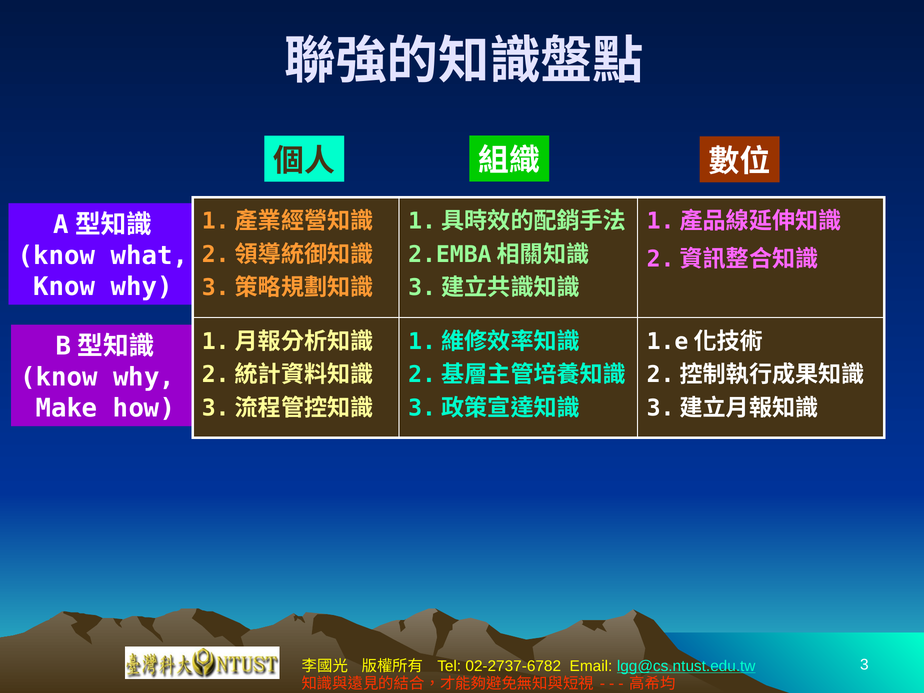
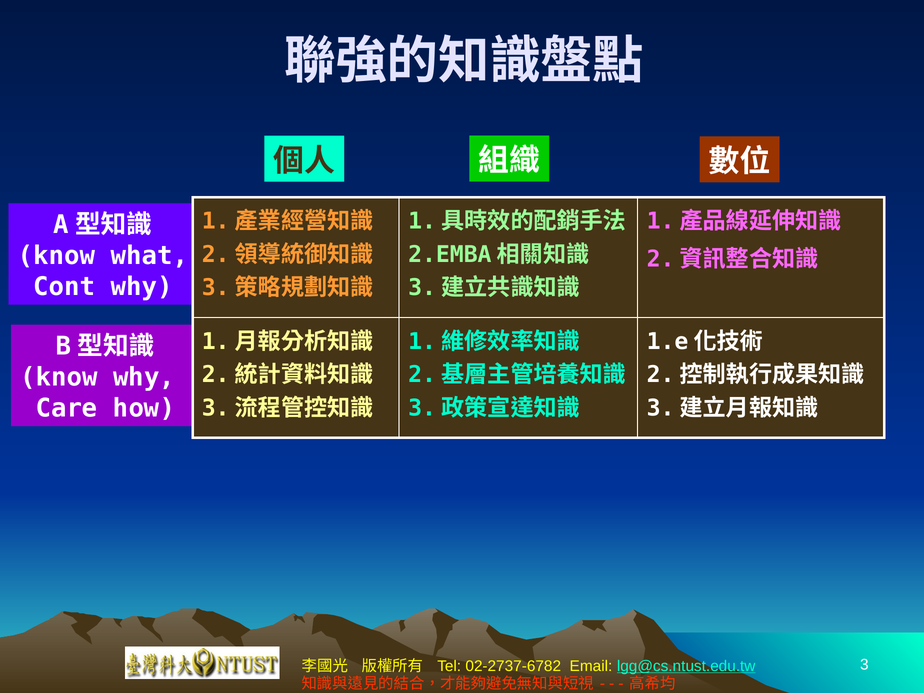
Know: Know -> Cont (64, 287)
Make: Make -> Care (67, 408)
